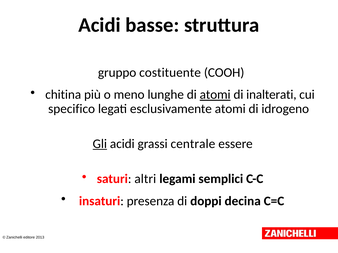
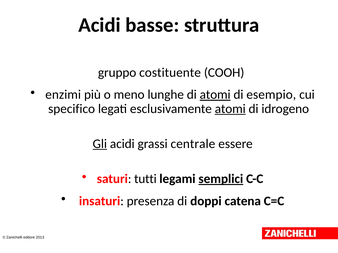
chitina: chitina -> enzimi (63, 95)
inalterati: inalterati -> esempio (271, 95)
atomi underline: none -> present (230, 109)
altri: altri -> tutti (145, 179)
semplici underline: none -> present (221, 179)
decina: decina -> catena (243, 201)
